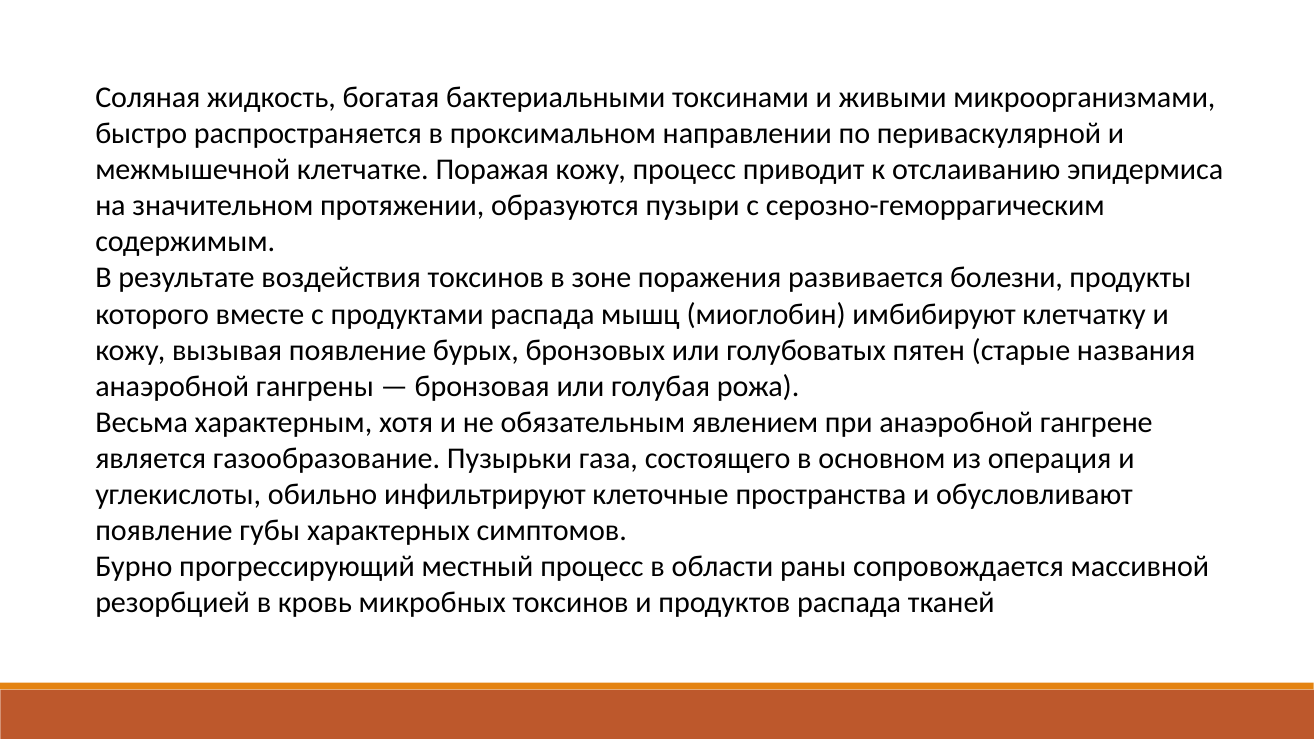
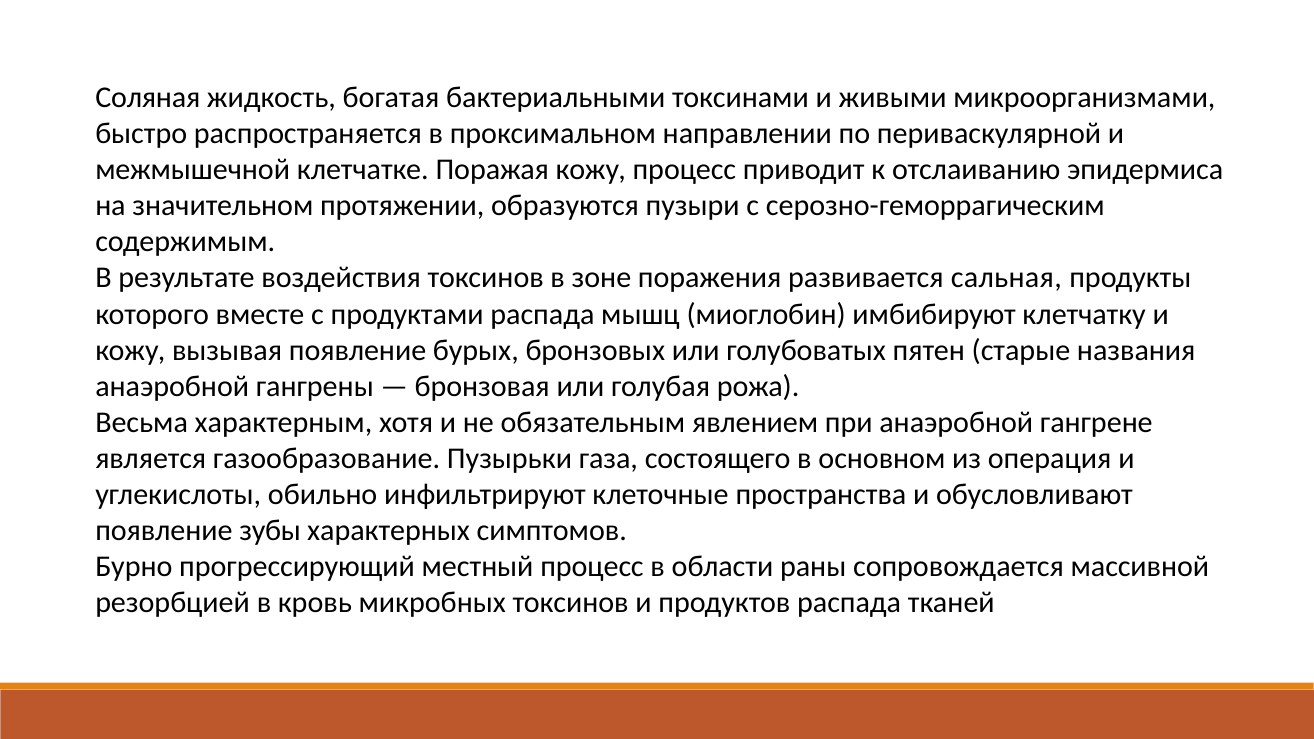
болезни: болезни -> сальная (1006, 278)
губы: губы -> зубы (270, 531)
